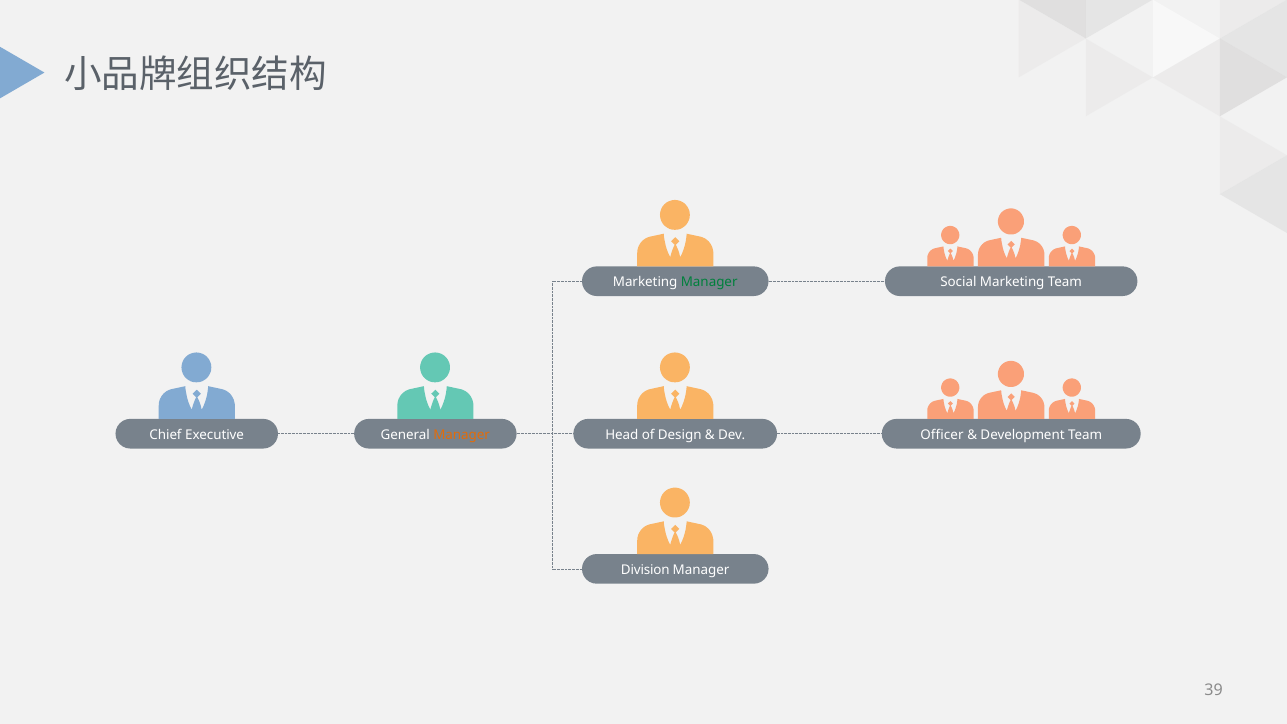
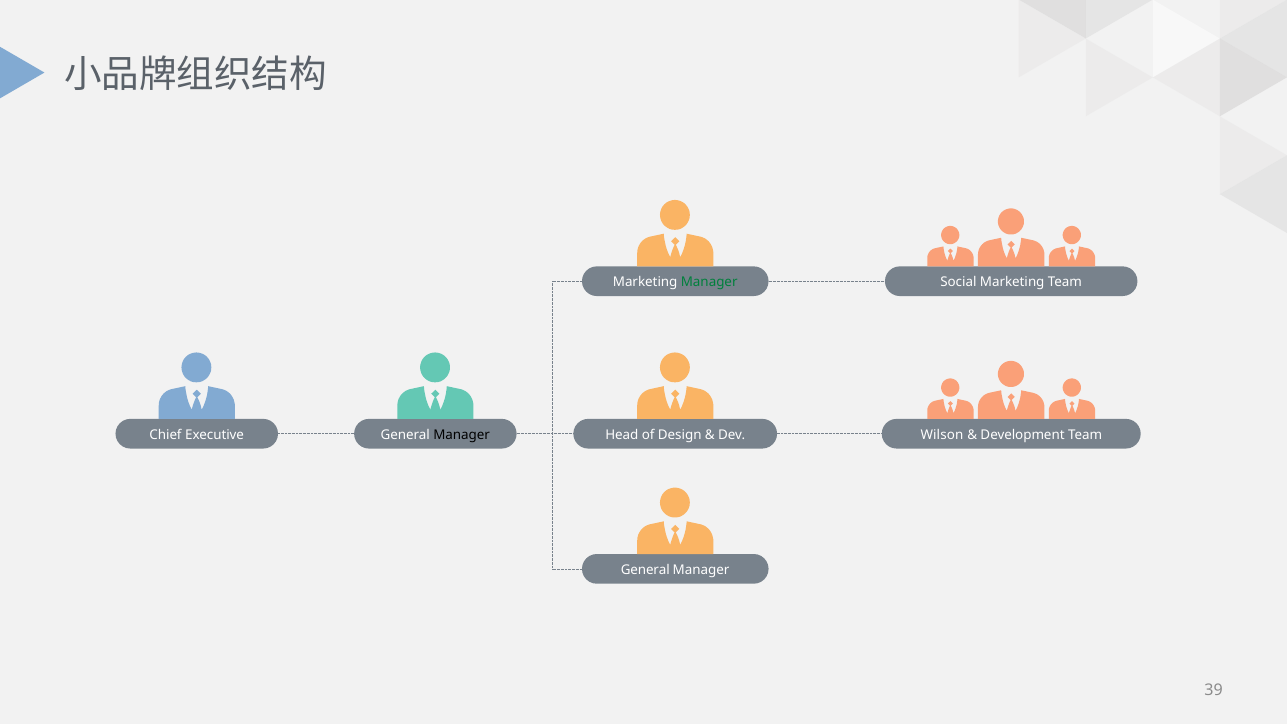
Manager colour: orange -> black (462, 435)
Officer: Officer -> Wilson (942, 435)
Division: Division -> General (645, 570)
